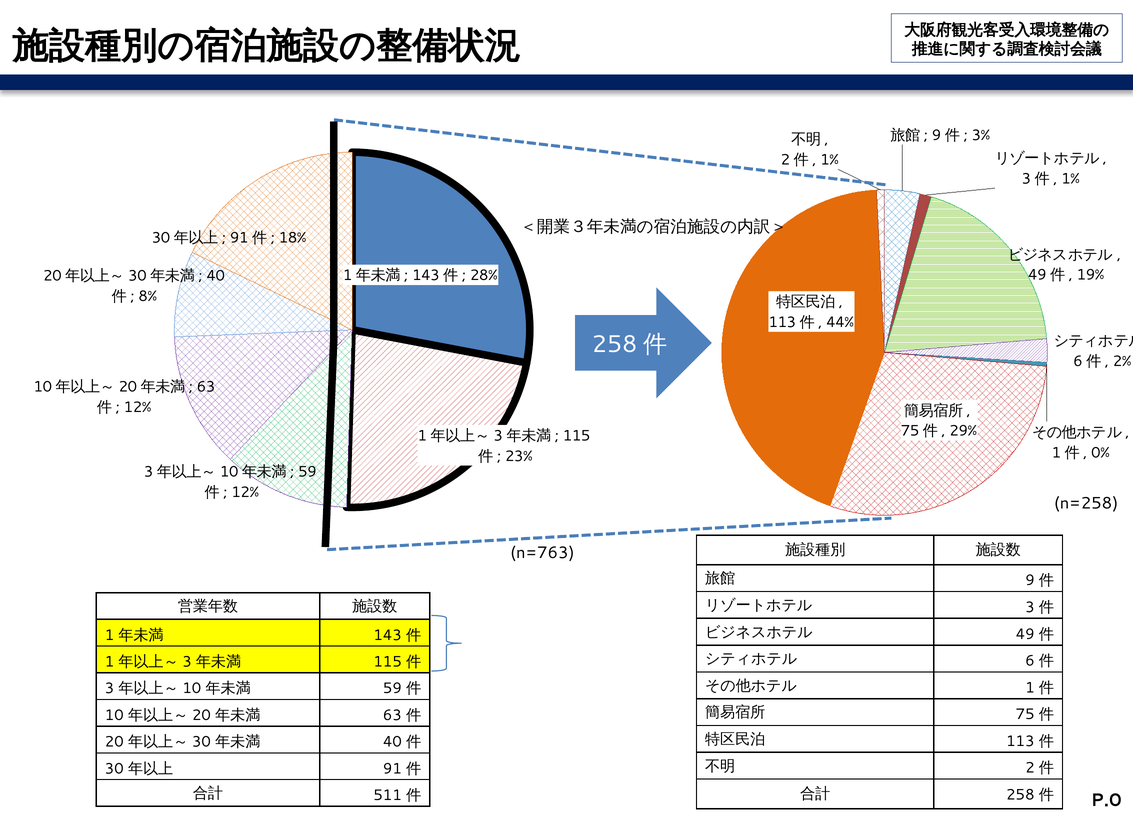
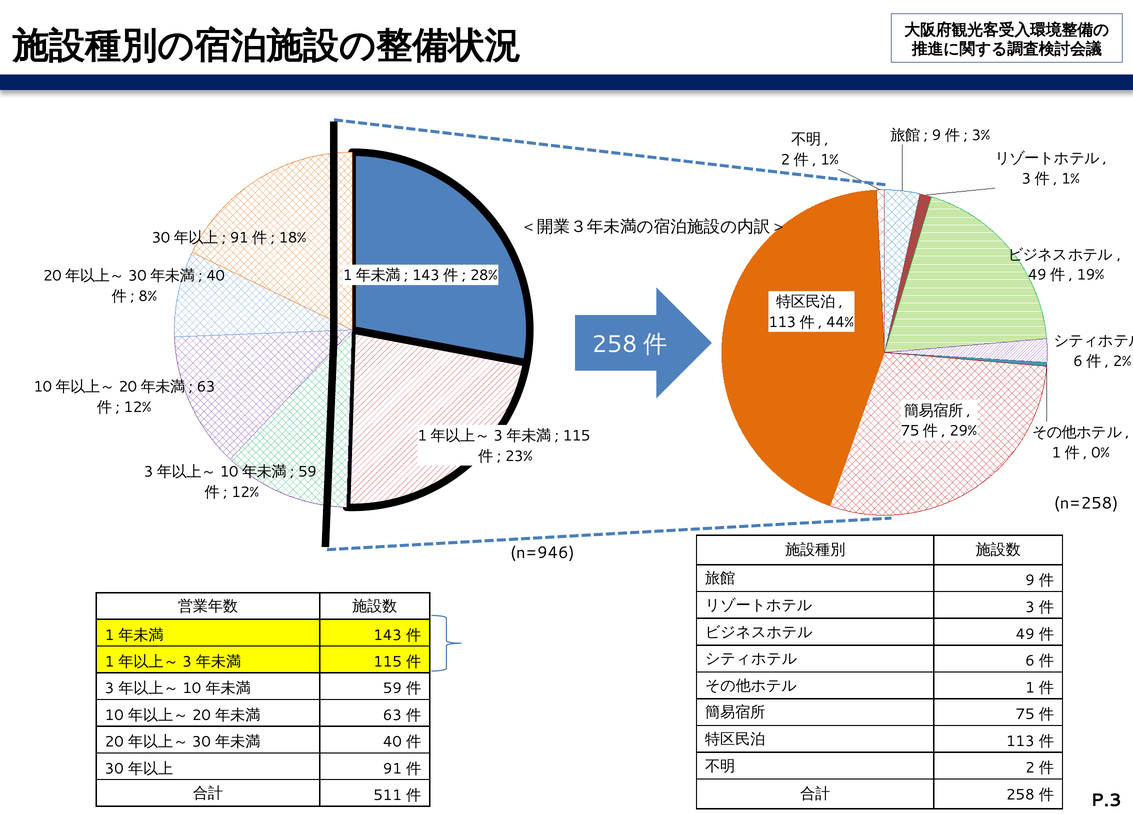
n=763: n=763 -> n=946 (542, 553)
P.0: P.0 -> P.3 (1106, 801)
